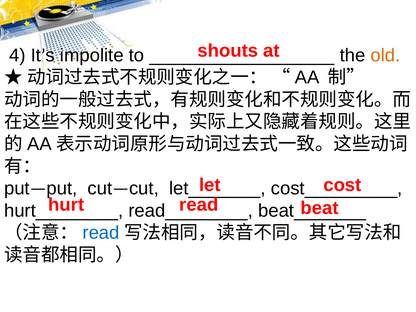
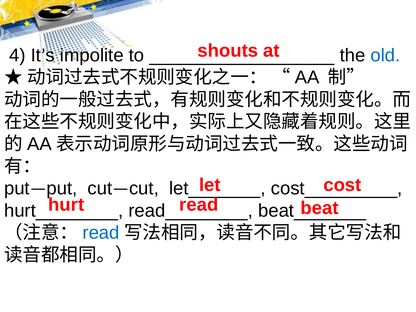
old colour: orange -> blue (385, 55)
